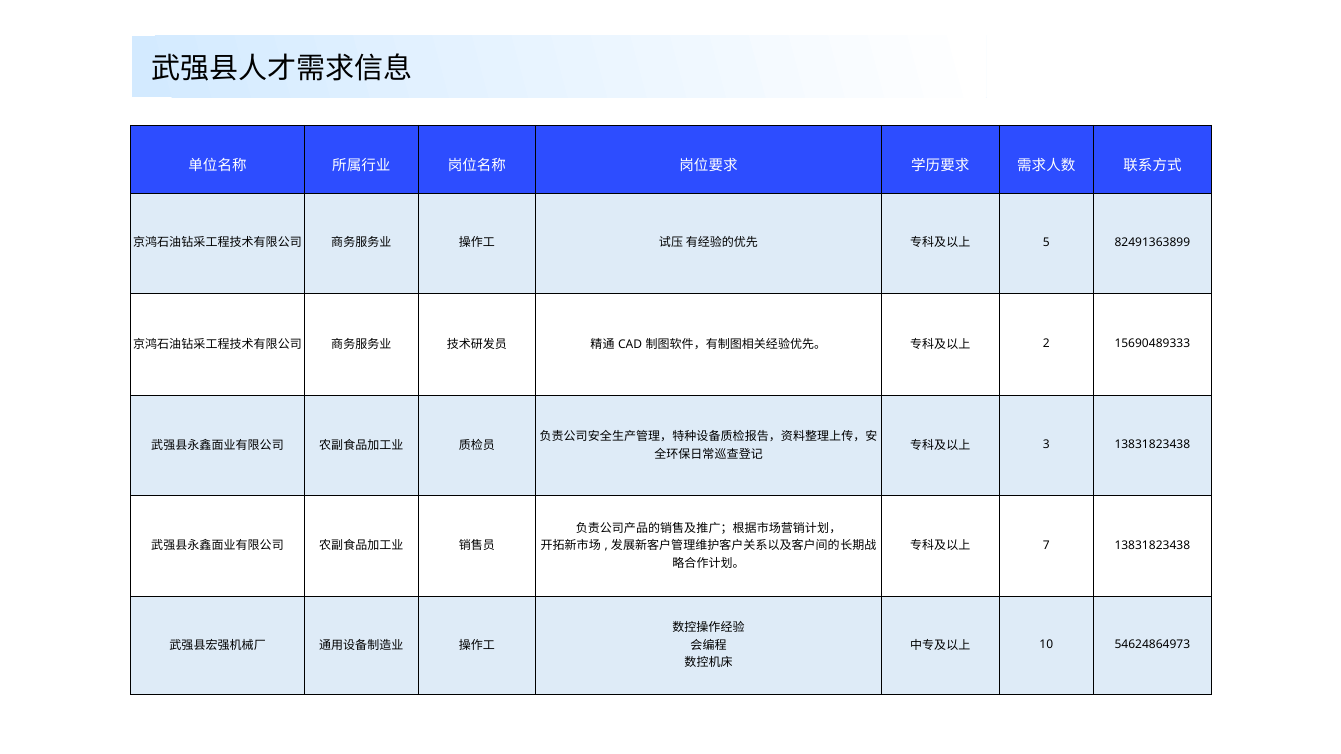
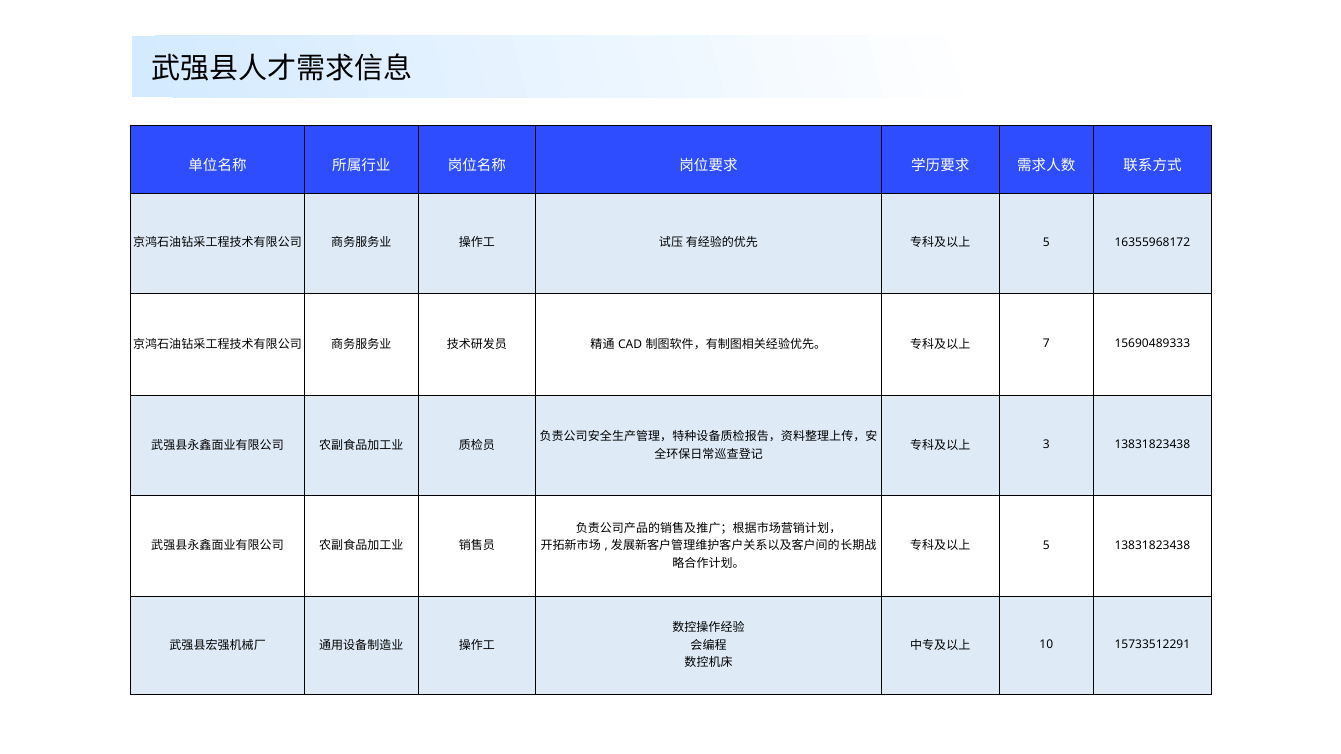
82491363899: 82491363899 -> 16355968172 (1152, 243)
2: 2 -> 7 (1046, 344)
7: 7 -> 5 (1046, 545)
54624864973: 54624864973 -> 15733512291 (1152, 645)
